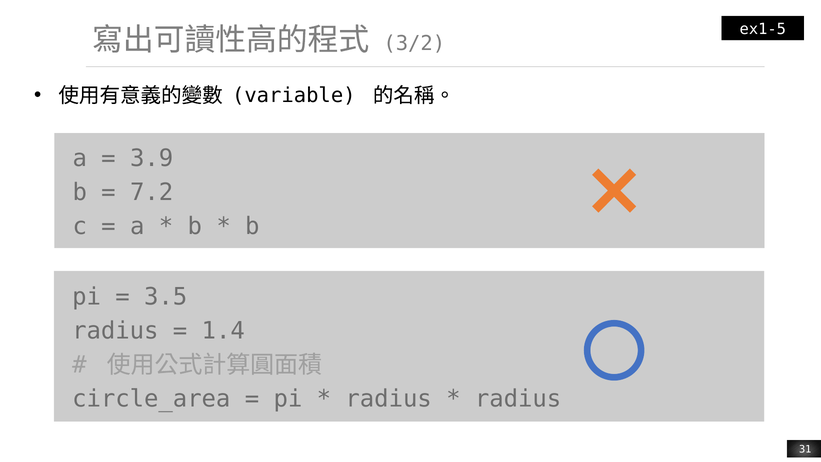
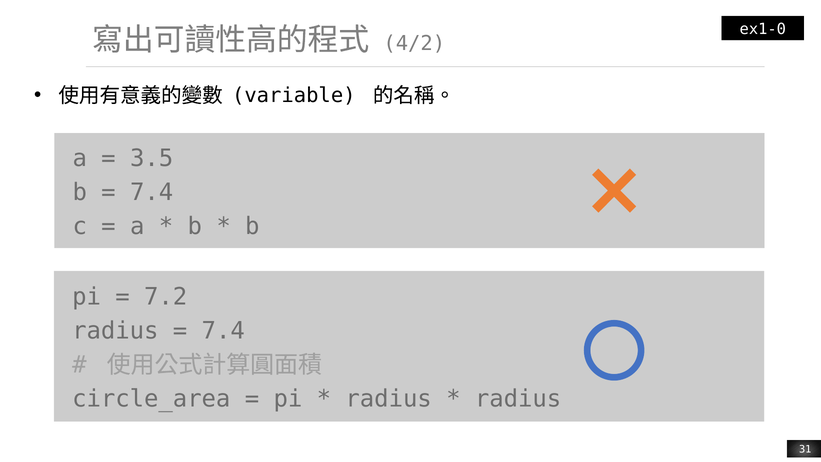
ex1-5: ex1-5 -> ex1-0 (763, 29)
3/2: 3/2 -> 4/2 (414, 43)
3.9: 3.9 -> 3.5 (152, 158)
7.2: 7.2 -> 7.4 (152, 192)
3.5: 3.5 -> 7.2 (166, 297)
1.4: 1.4 -> 7.4 (223, 331)
